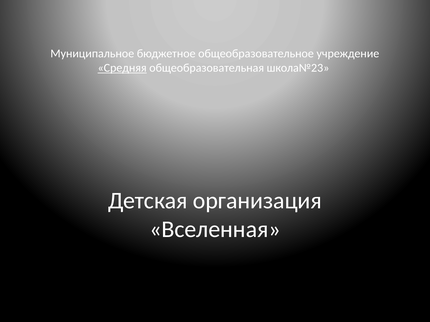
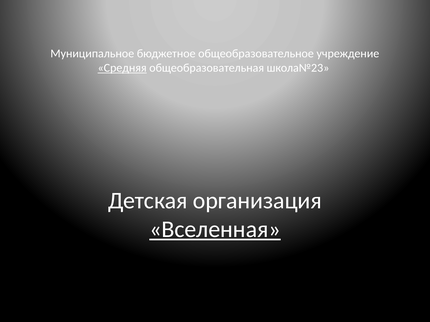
Вселенная underline: none -> present (215, 230)
